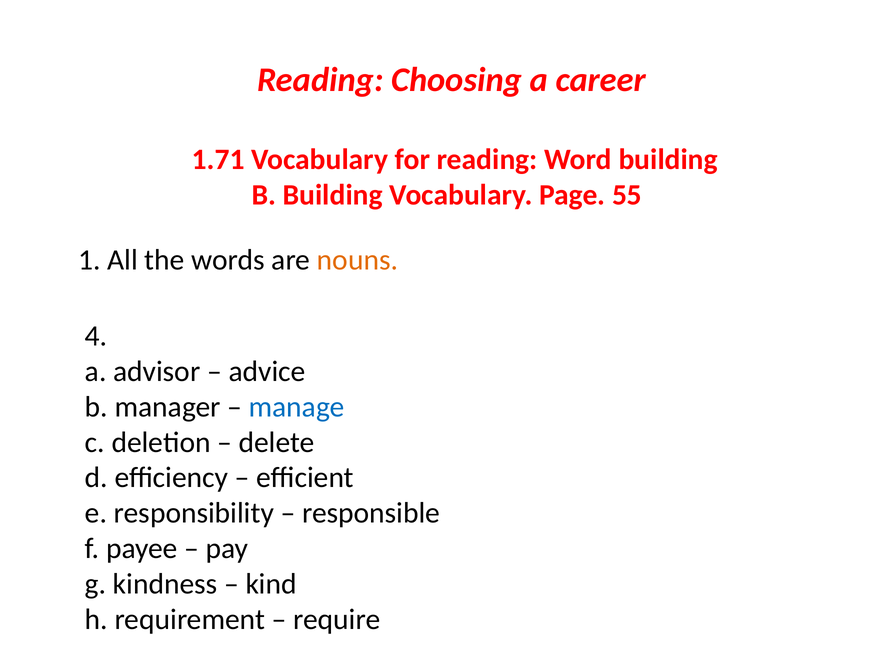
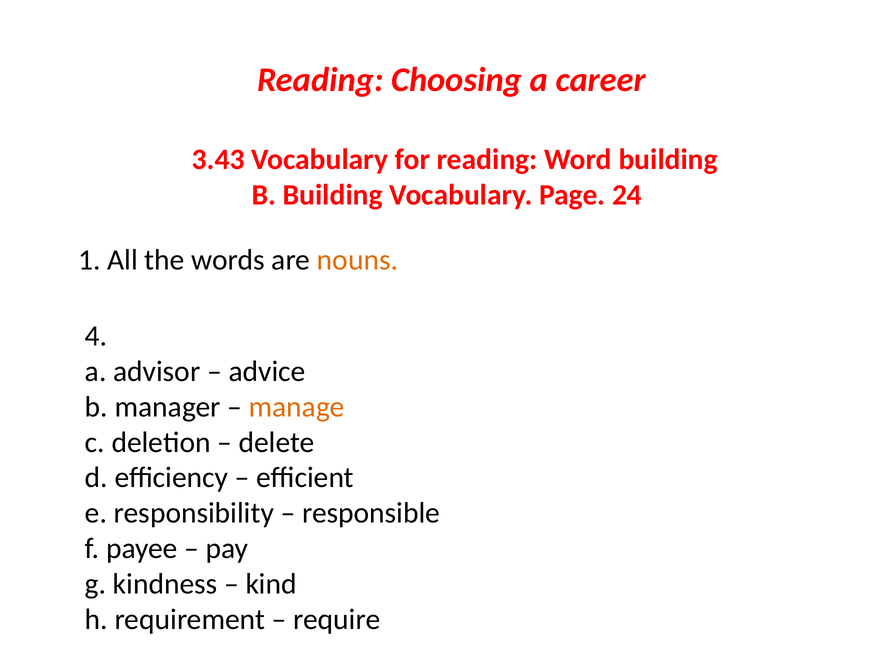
1.71: 1.71 -> 3.43 (218, 159)
55: 55 -> 24 (627, 195)
manage colour: blue -> orange (297, 407)
